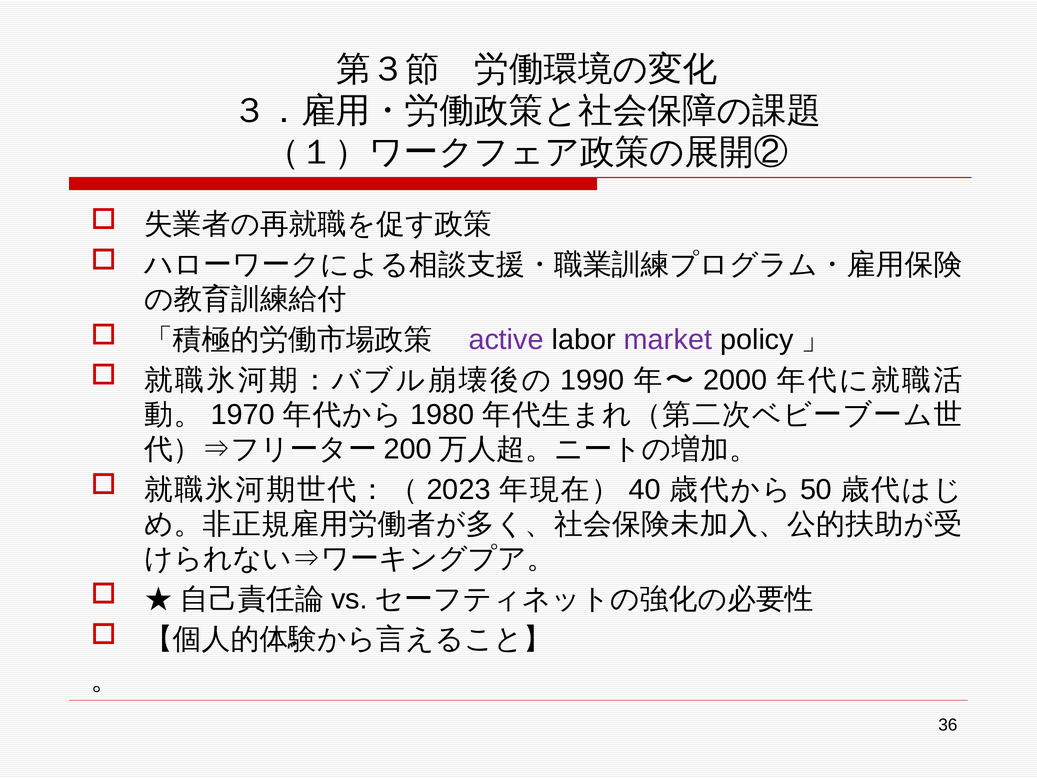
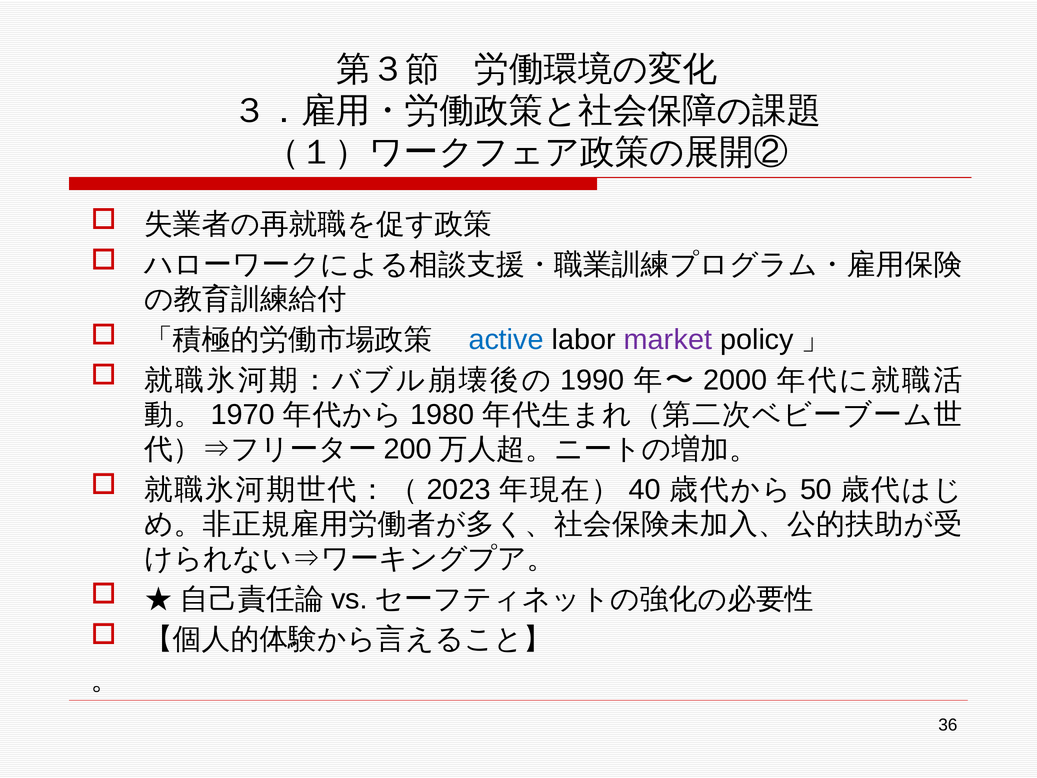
active colour: purple -> blue (506, 340)
